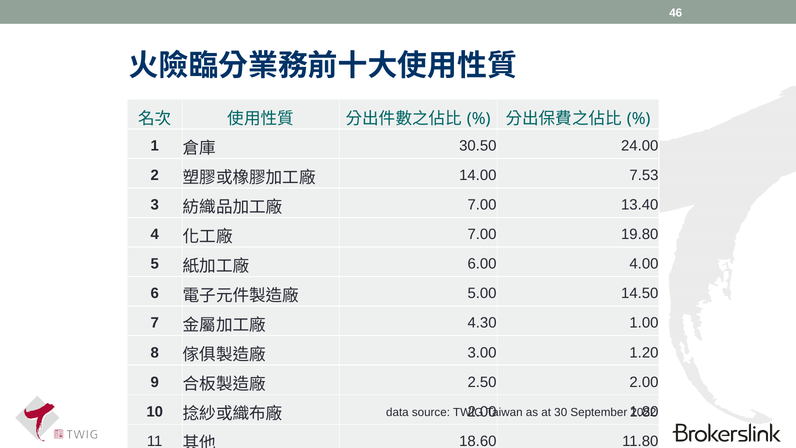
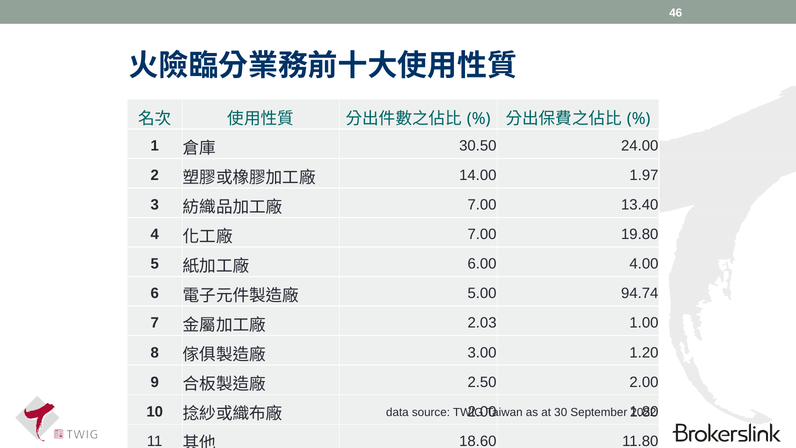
7.53: 7.53 -> 1.97 (644, 175)
14.50: 14.50 -> 94.74 (640, 293)
4.30: 4.30 -> 2.03 (482, 323)
